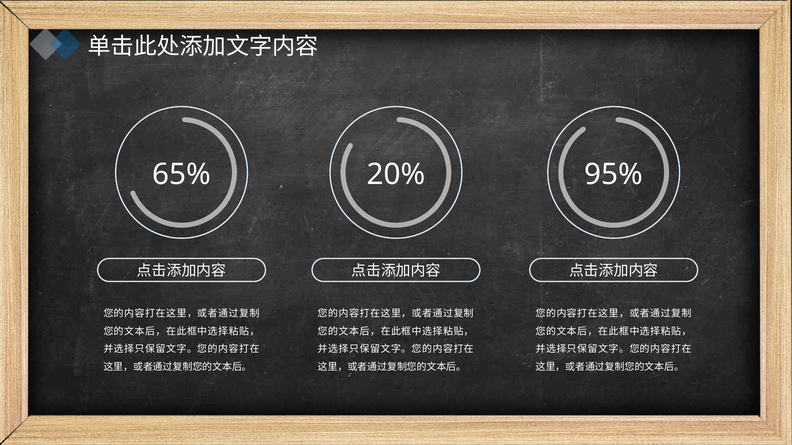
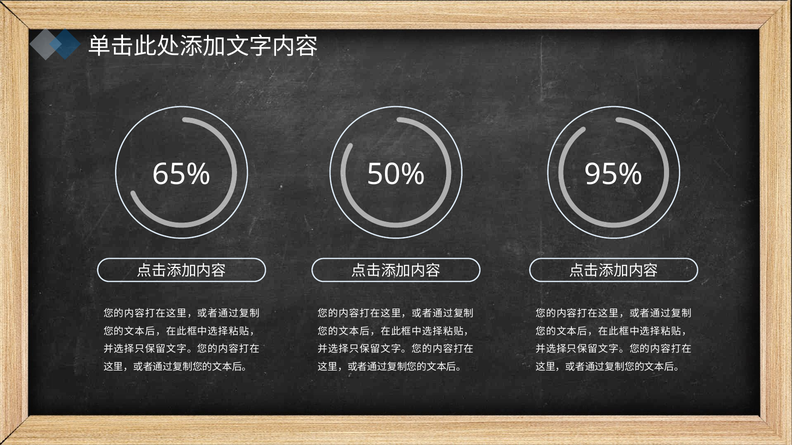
20%: 20% -> 50% (396, 175)
